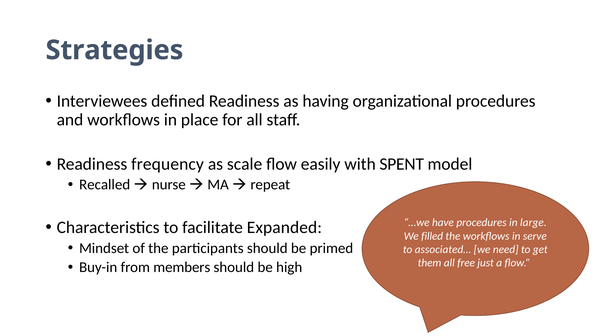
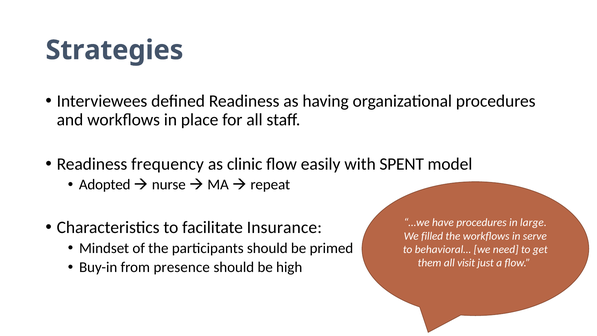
scale: scale -> clinic (245, 164)
Recalled: Recalled -> Adopted (105, 185)
Expanded: Expanded -> Insurance (284, 227)
associated…: associated… -> behavioral… (443, 249)
free: free -> visit (466, 263)
members: members -> presence (182, 267)
